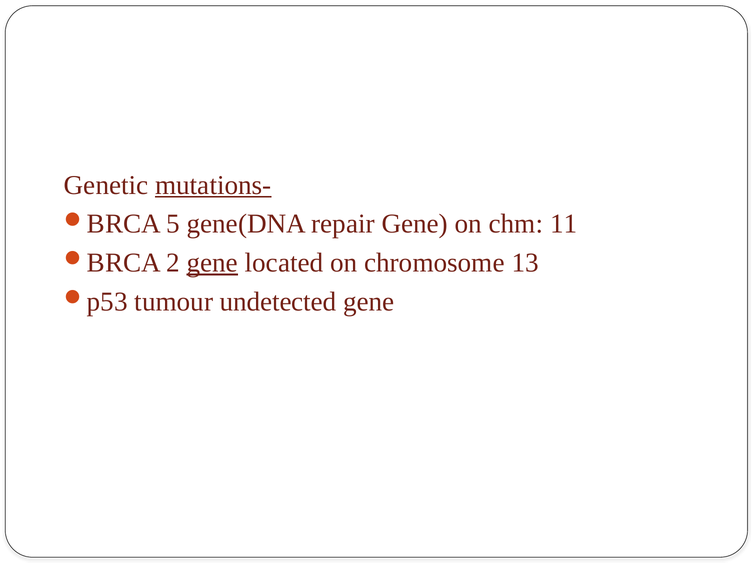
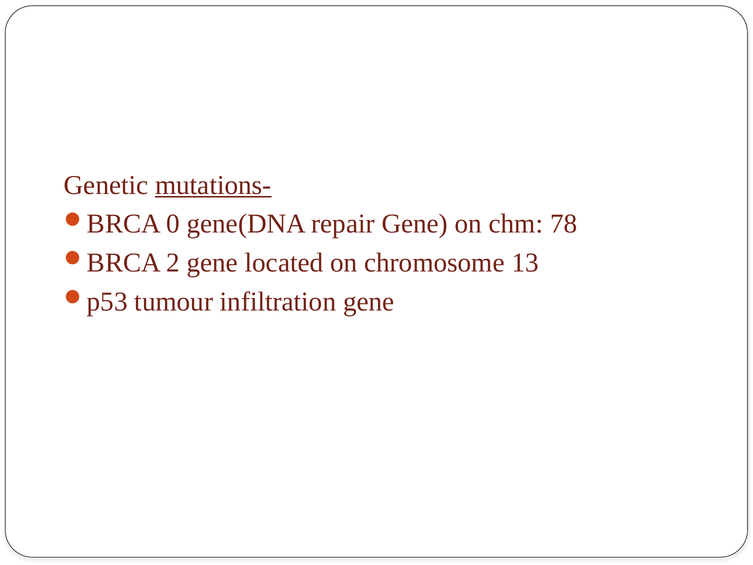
5: 5 -> 0 (173, 224)
11: 11 -> 78 (564, 224)
gene underline: present -> none (212, 263)
undetected: undetected -> infiltration (278, 301)
